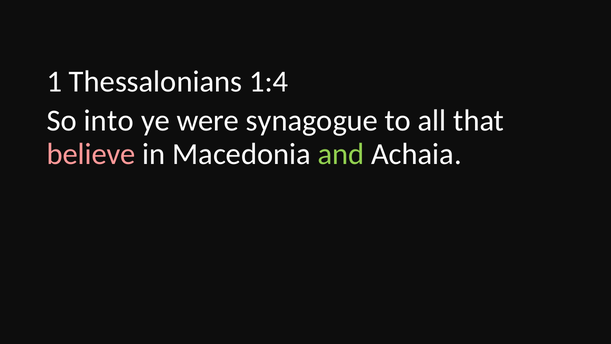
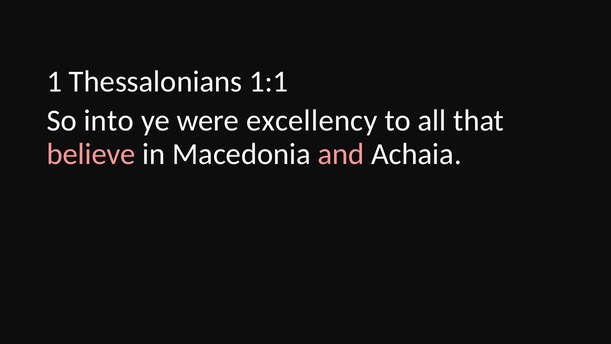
1:4: 1:4 -> 1:1 (269, 81)
synagogue: synagogue -> excellency (312, 121)
and colour: light green -> pink (341, 154)
